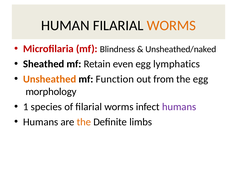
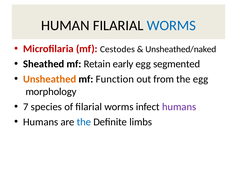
WORMS colour: orange -> blue (171, 26)
Blindness: Blindness -> Cestodes (117, 49)
even: even -> early (123, 64)
lymphatics: lymphatics -> segmented (177, 64)
1: 1 -> 7 (26, 107)
the colour: orange -> blue (84, 122)
